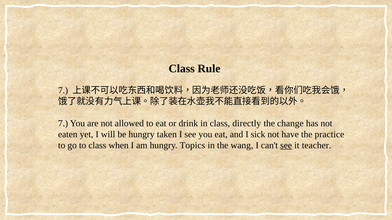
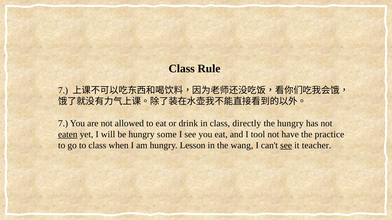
the change: change -> hungry (290, 124)
eaten underline: none -> present (68, 135)
taken: taken -> some (167, 135)
sick: sick -> tool (258, 135)
Topics: Topics -> Lesson (193, 146)
